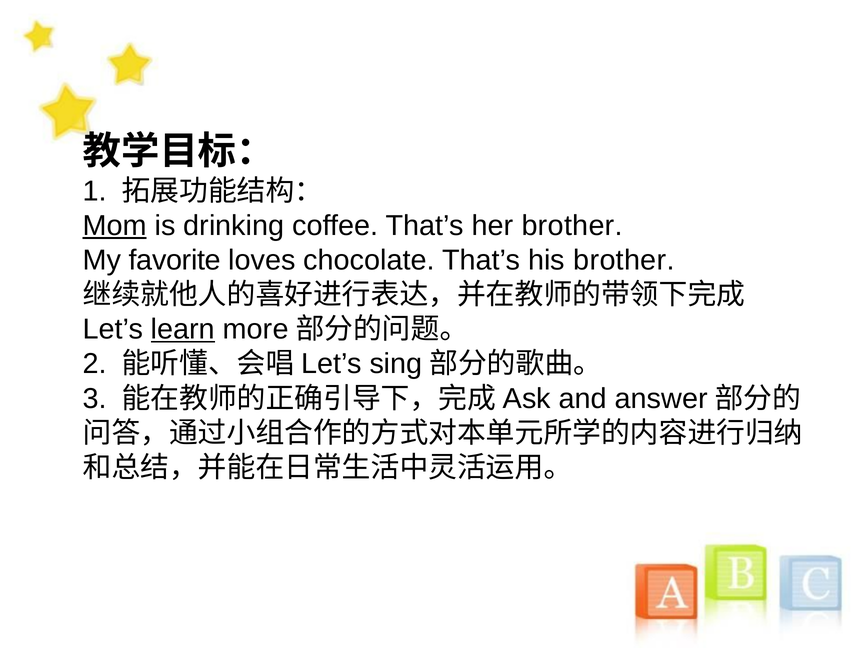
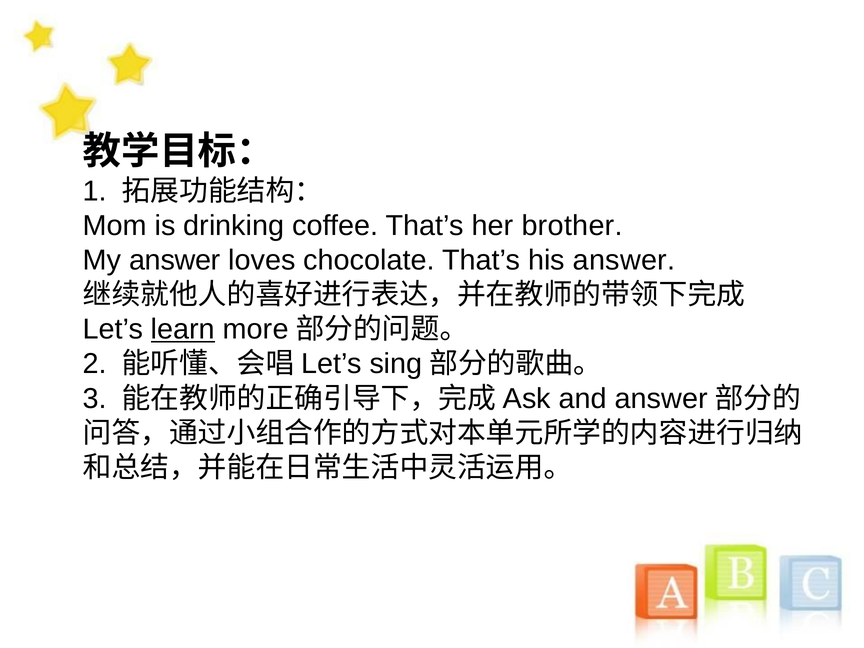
Mom underline: present -> none (115, 226)
My favorite: favorite -> answer (175, 260)
his brother: brother -> answer (624, 260)
